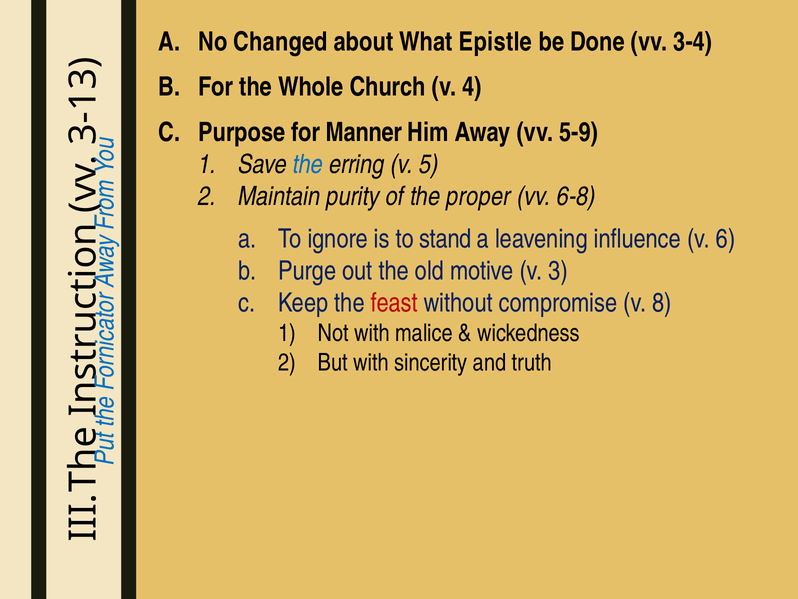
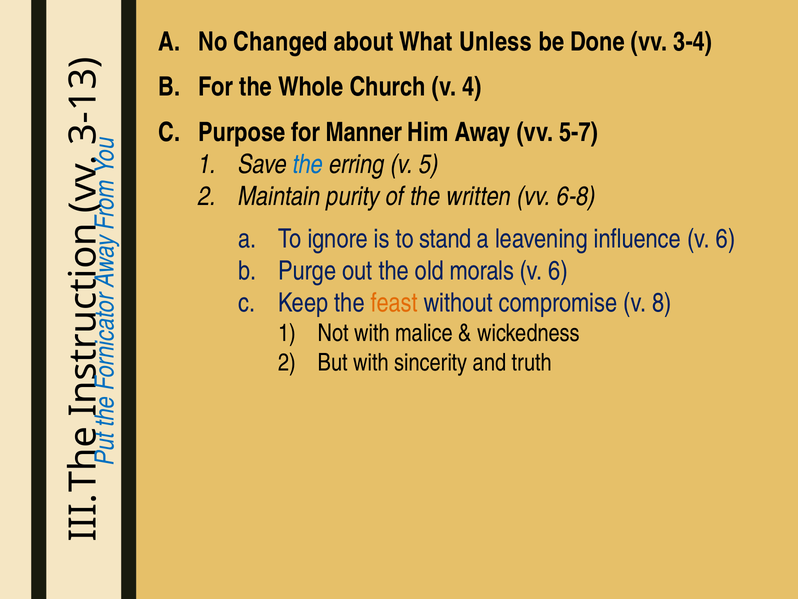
Epistle: Epistle -> Unless (496, 42)
5-9: 5-9 -> 5-7 (579, 132)
proper: proper -> written (479, 196)
motive: motive -> morals (482, 271)
3: 3 -> 6 (558, 271)
feast colour: red -> orange (394, 303)
